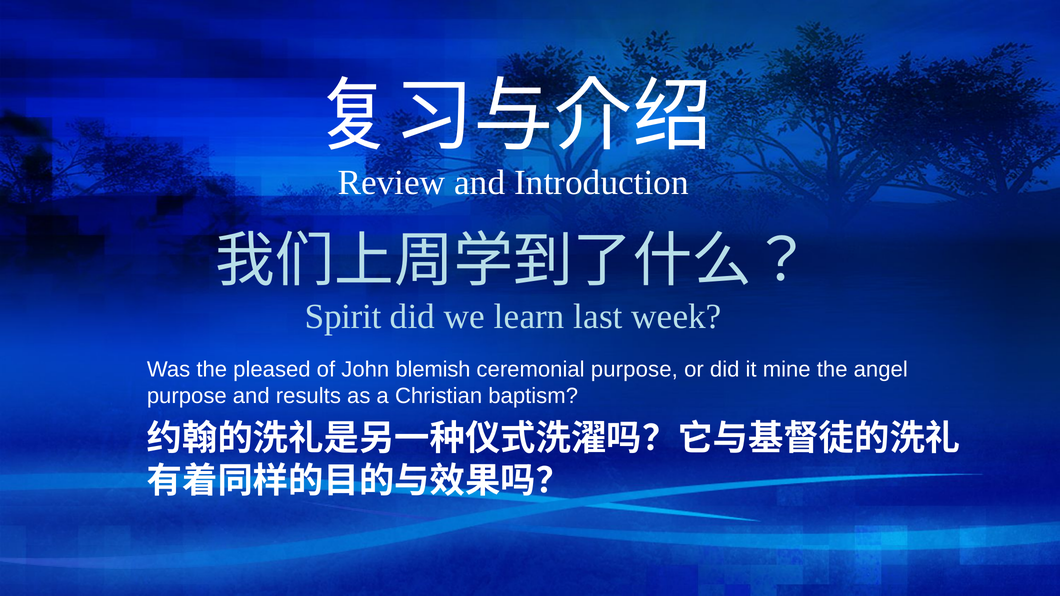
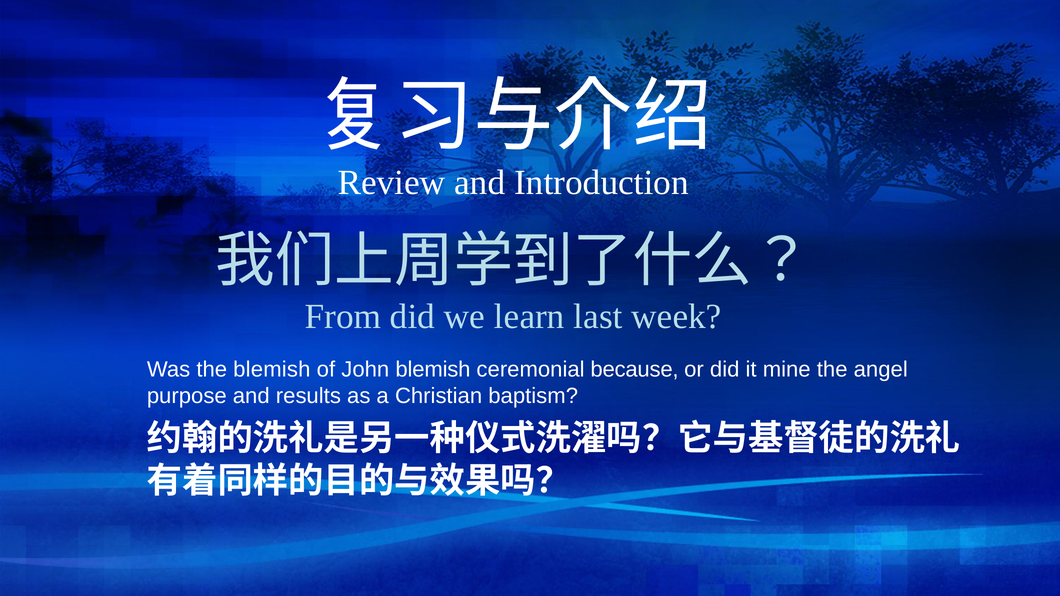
Spirit: Spirit -> From (343, 317)
the pleased: pleased -> blemish (272, 370)
ceremonial purpose: purpose -> because (635, 370)
